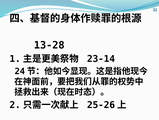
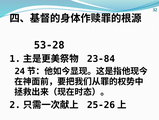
13-28: 13-28 -> 53-28 (49, 45)
23-14: 23-14 -> 23-84 (101, 58)
